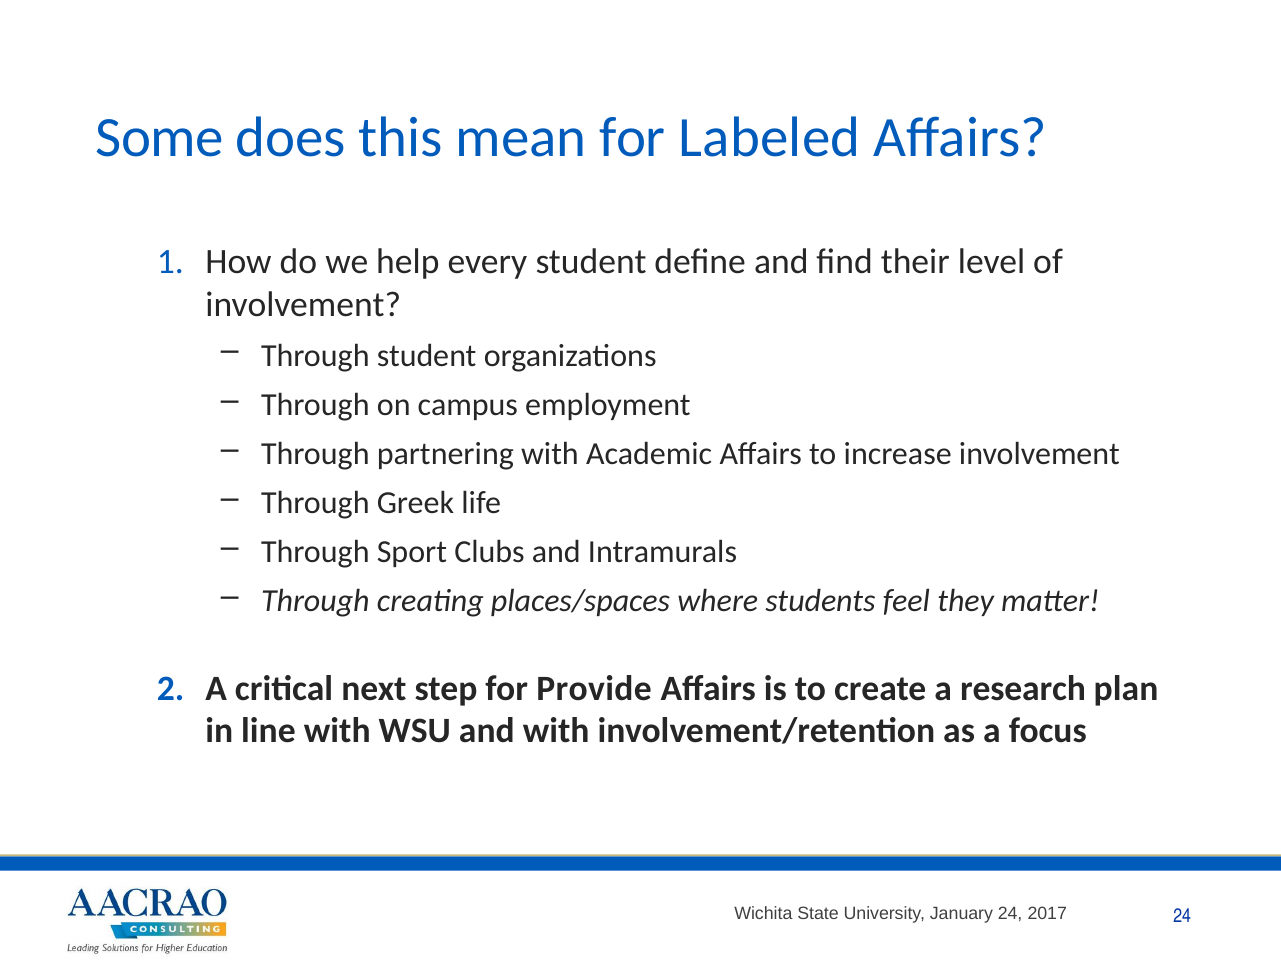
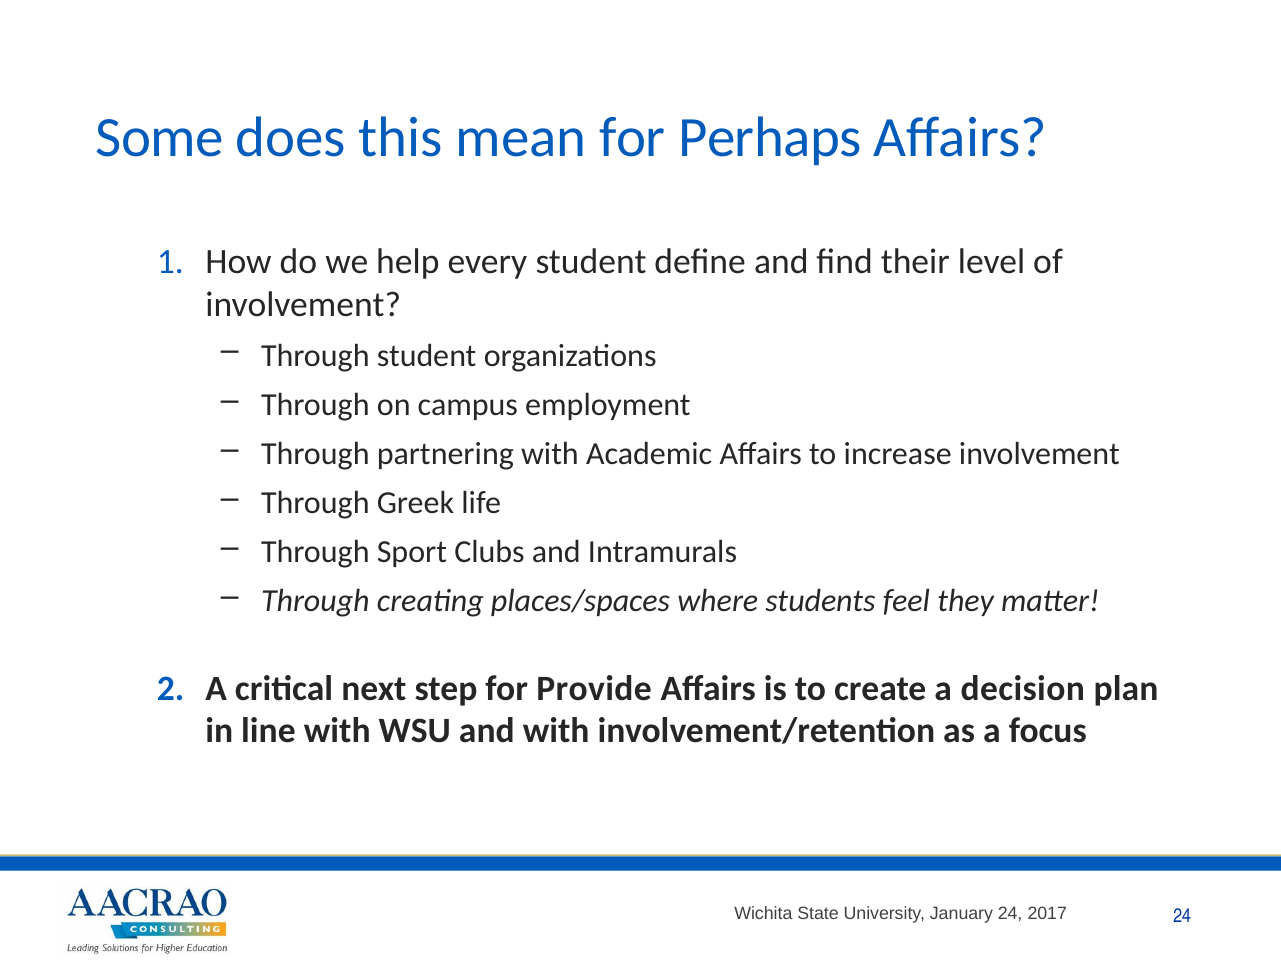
Labeled: Labeled -> Perhaps (770, 138)
research: research -> decision (1023, 688)
